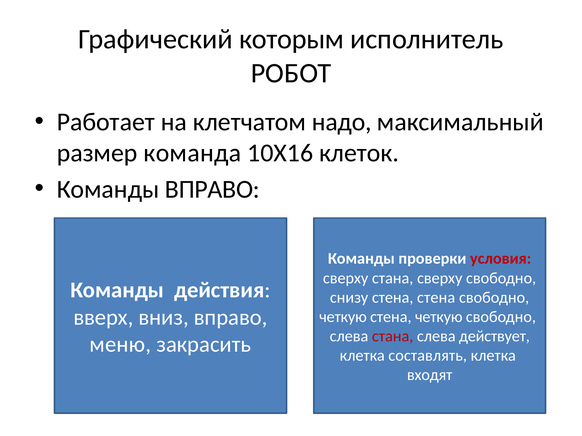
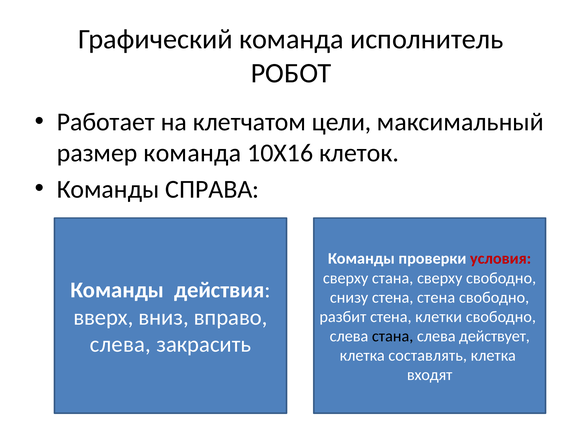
Графический которым: которым -> команда (291, 39)
надо: надо -> цели (342, 122)
Команды ВПРАВО: ВПРАВО -> СПРАВА (212, 189)
четкую: четкую -> разбит (343, 317)
стена четкую: четкую -> клетки (439, 317)
стана colour: red -> black (393, 337)
меню: меню -> слева (120, 345)
